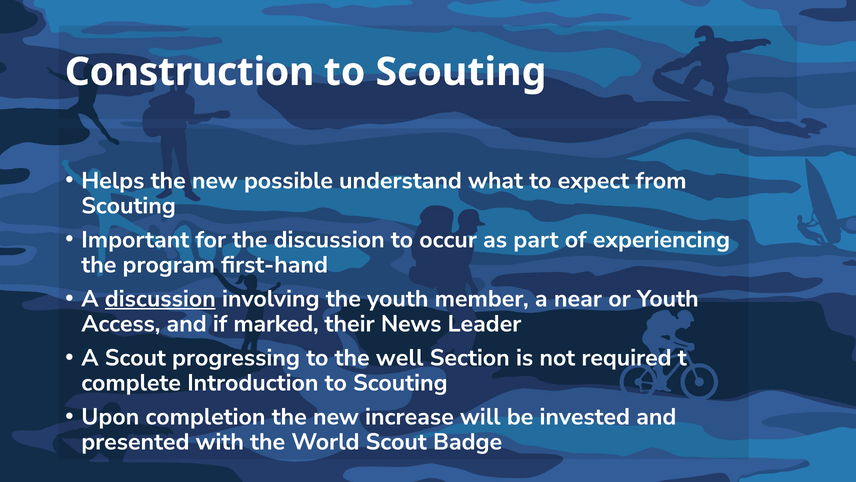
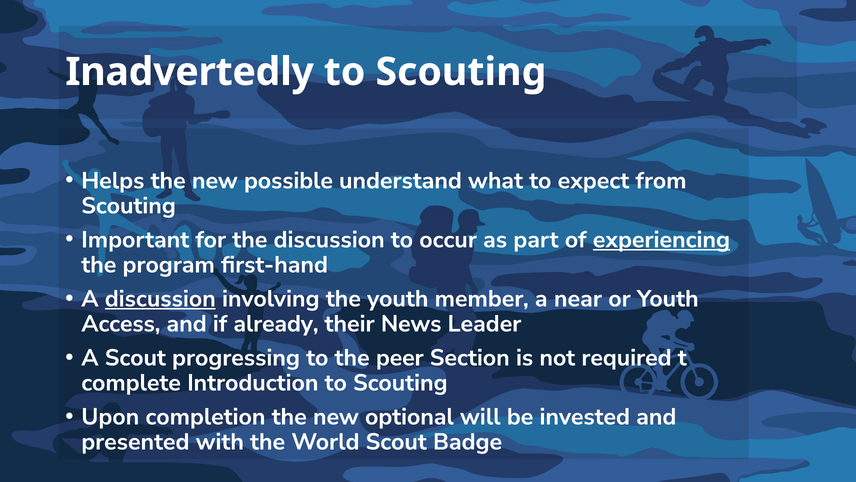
Construction: Construction -> Inadvertedly (190, 72)
experiencing underline: none -> present (661, 239)
marked: marked -> already (276, 323)
well: well -> peer (400, 357)
increase: increase -> optional (409, 416)
